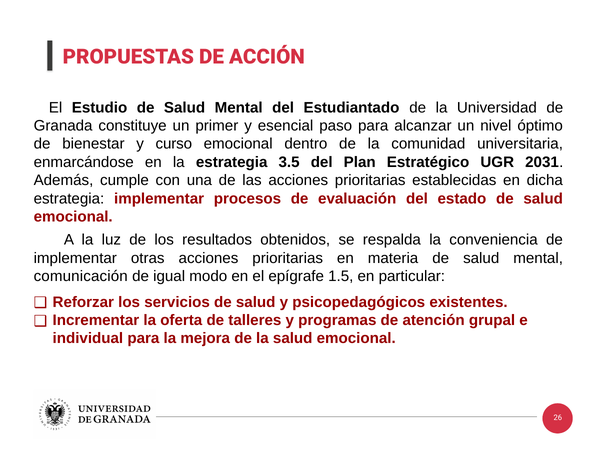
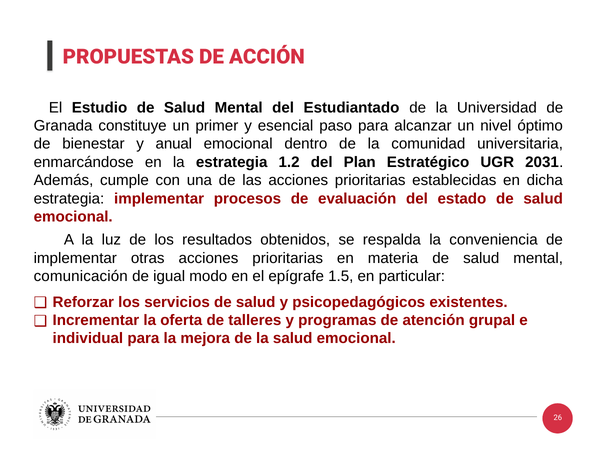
curso: curso -> anual (174, 144)
3.5: 3.5 -> 1.2 (289, 162)
